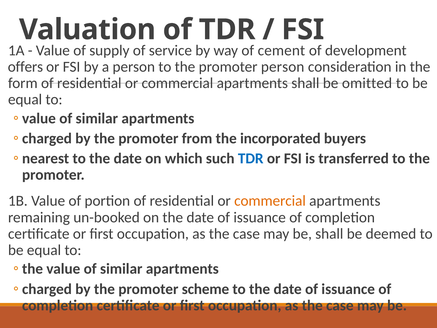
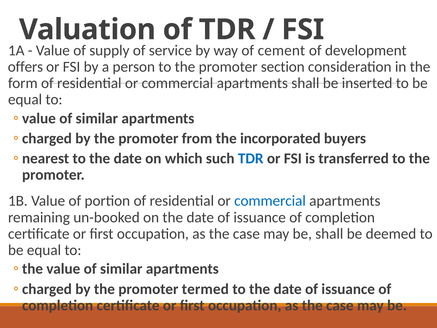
promoter person: person -> section (283, 67)
omitted: omitted -> inserted (367, 83)
commercial colour: orange -> blue (270, 201)
scheme: scheme -> termed (205, 289)
